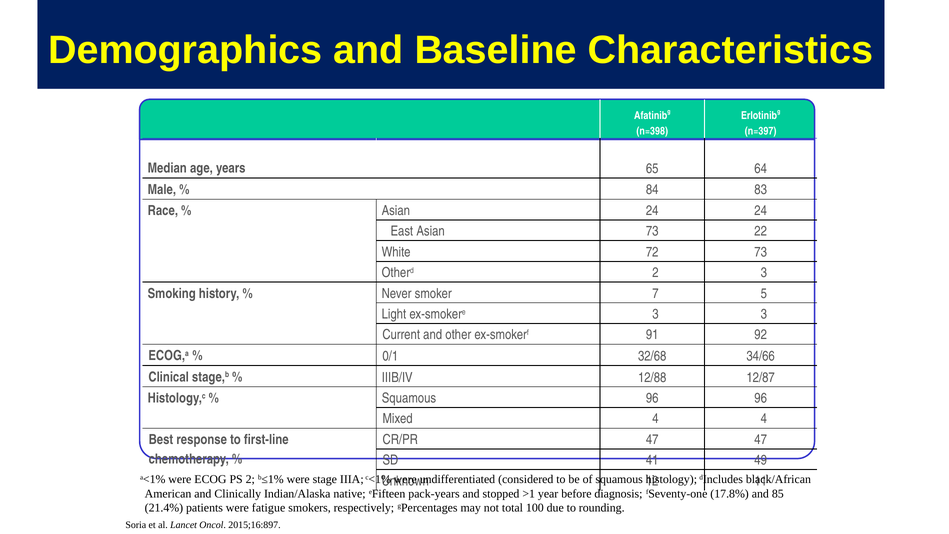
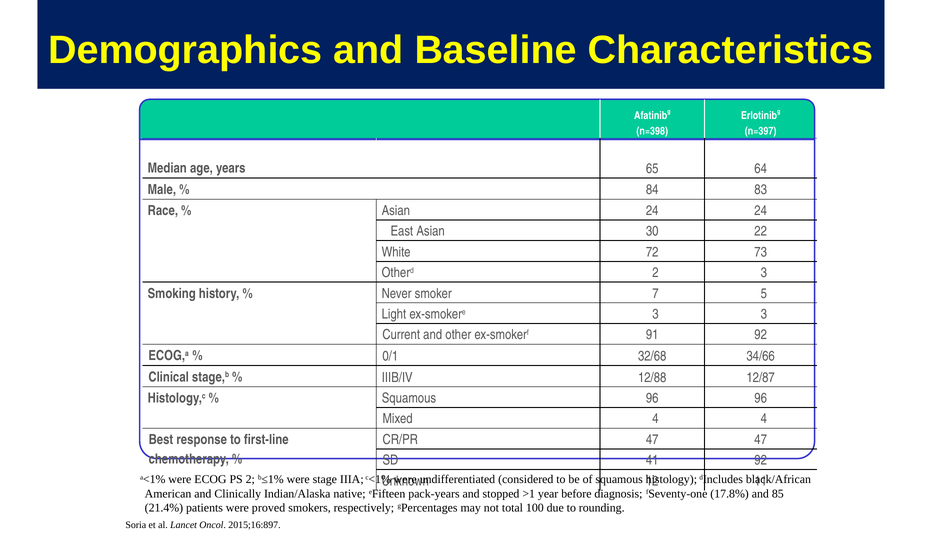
Asian 73: 73 -> 30 (652, 231)
41 49: 49 -> 92 (761, 460)
fatigue: fatigue -> proved (269, 508)
